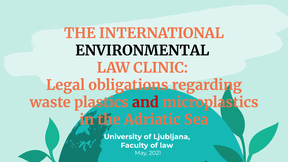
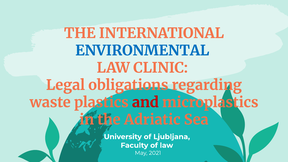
ENVIRONMENTAL colour: black -> blue (142, 51)
